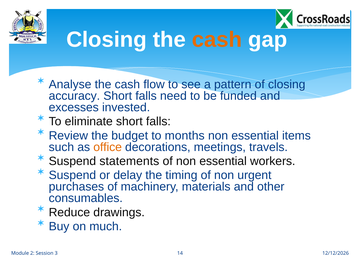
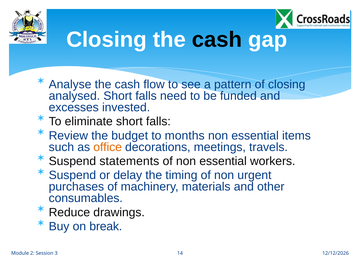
cash colour: orange -> black (217, 40)
accuracy: accuracy -> analysed (74, 96)
much: much -> break (106, 226)
